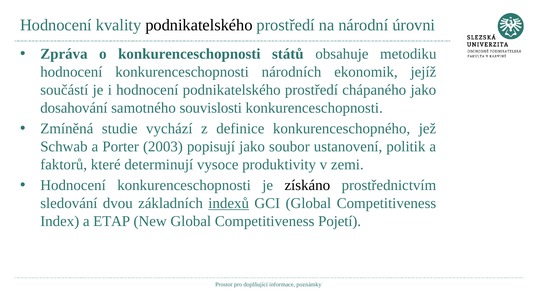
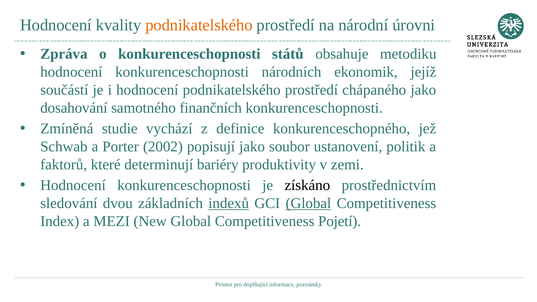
podnikatelského colour: black -> orange (199, 25)
souvislosti: souvislosti -> finančních (211, 108)
2003: 2003 -> 2002 (163, 147)
vysoce: vysoce -> bariéry (218, 164)
Global underline: none -> present (308, 203)
ETAP: ETAP -> MEZI (112, 221)
